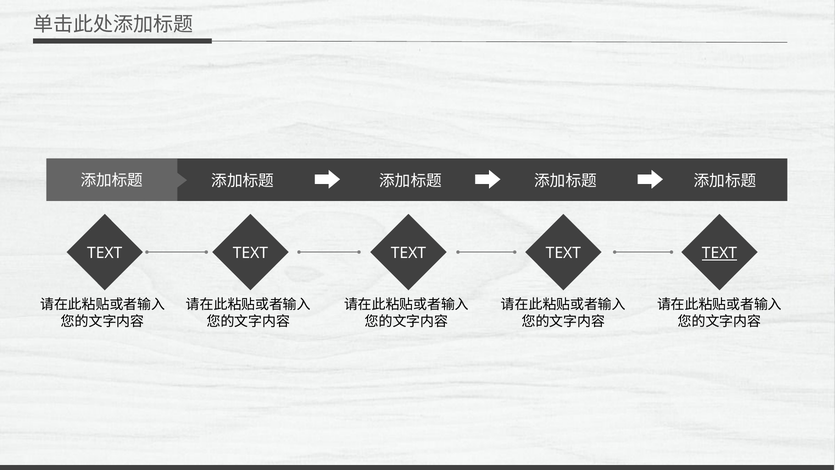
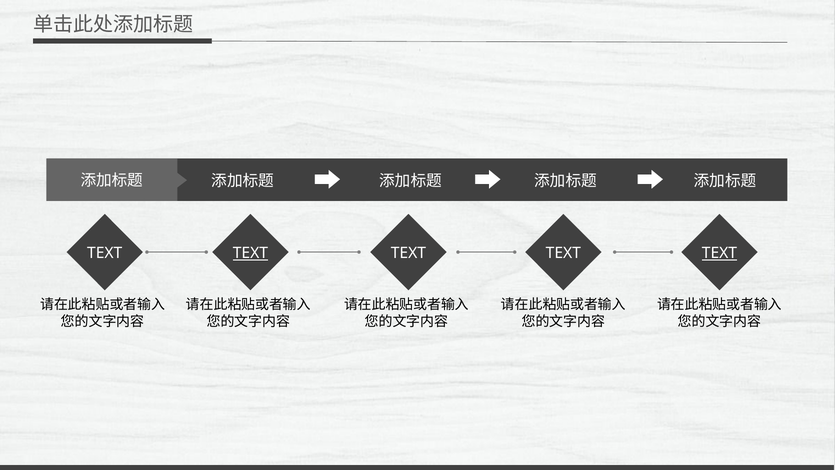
TEXT underline: none -> present (250, 253)
